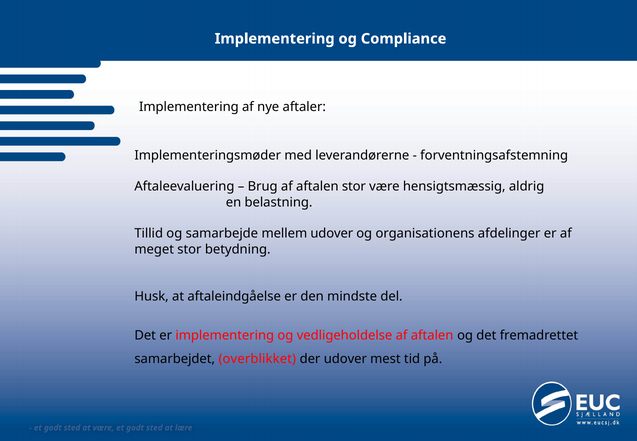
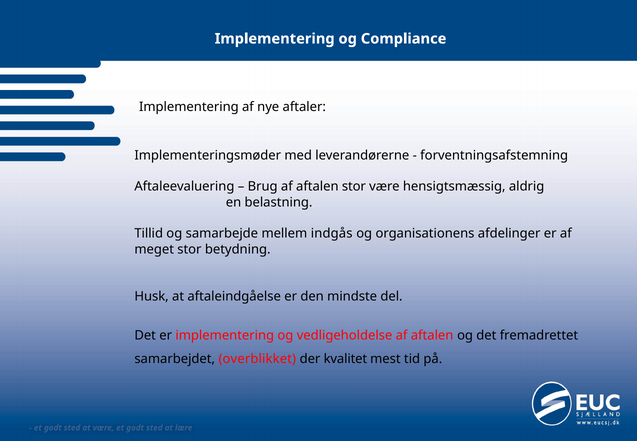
mellem udover: udover -> indgås (332, 234)
der udover: udover -> kvalitet (345, 359)
